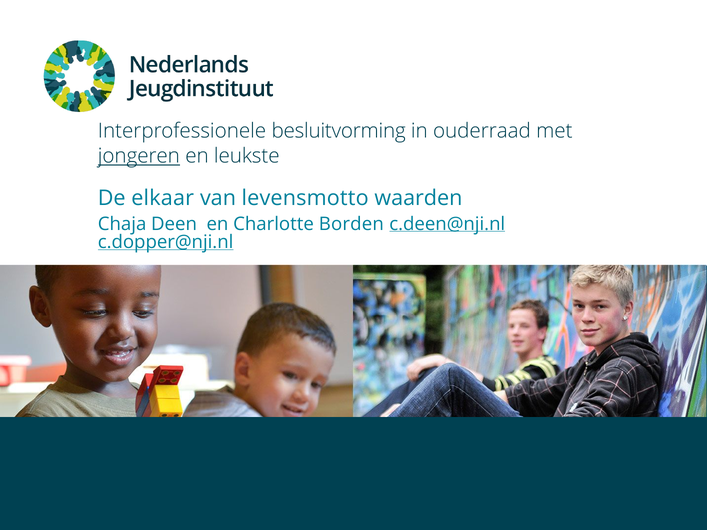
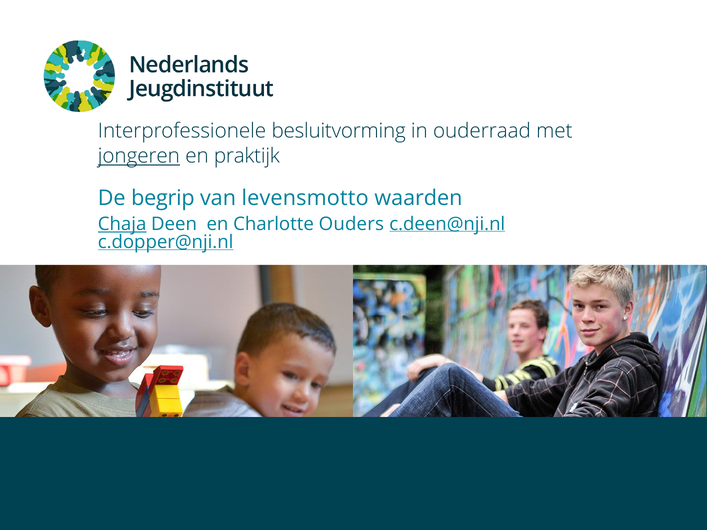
leukste: leukste -> praktijk (247, 156)
elkaar: elkaar -> begrip (163, 198)
Chaja underline: none -> present (122, 224)
Borden: Borden -> Ouders (351, 224)
